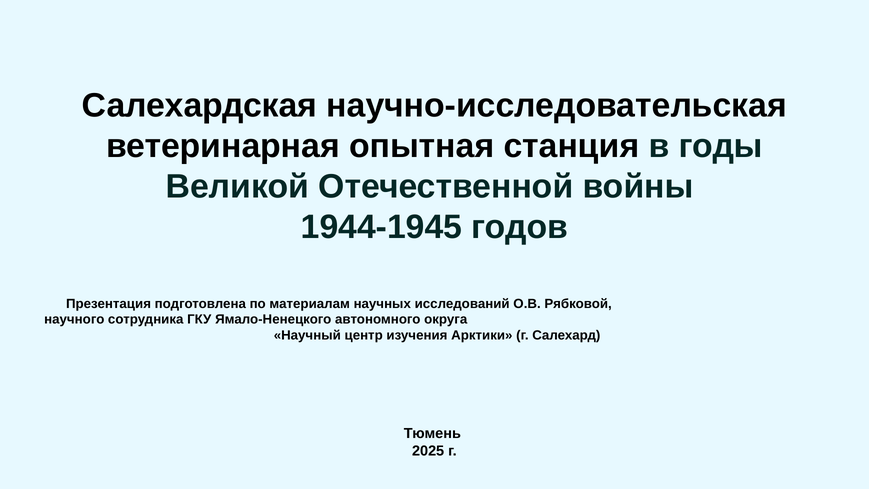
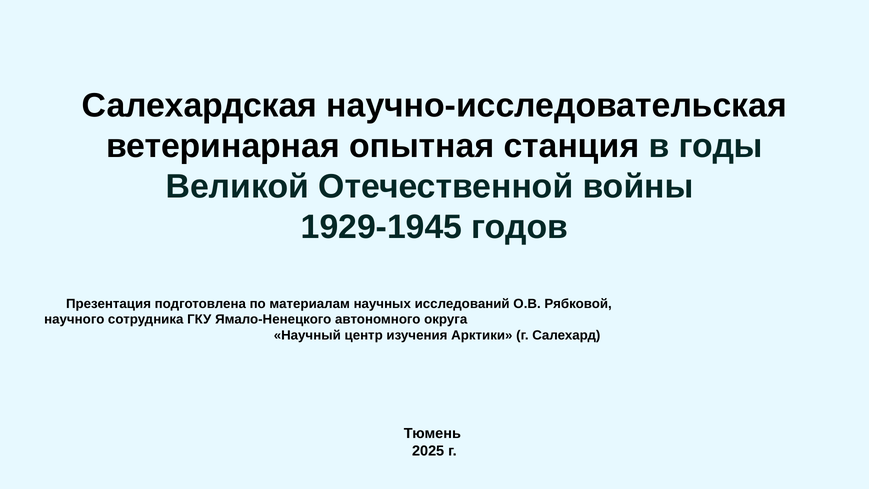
1944-1945: 1944-1945 -> 1929-1945 (381, 227)
